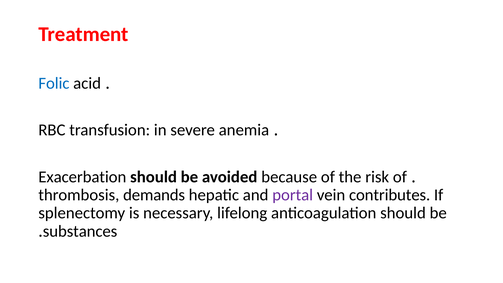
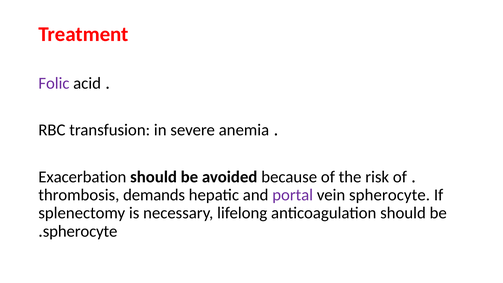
Folic colour: blue -> purple (54, 83)
vein contributes: contributes -> spherocyte (390, 195)
substances: substances -> spherocyte (80, 231)
